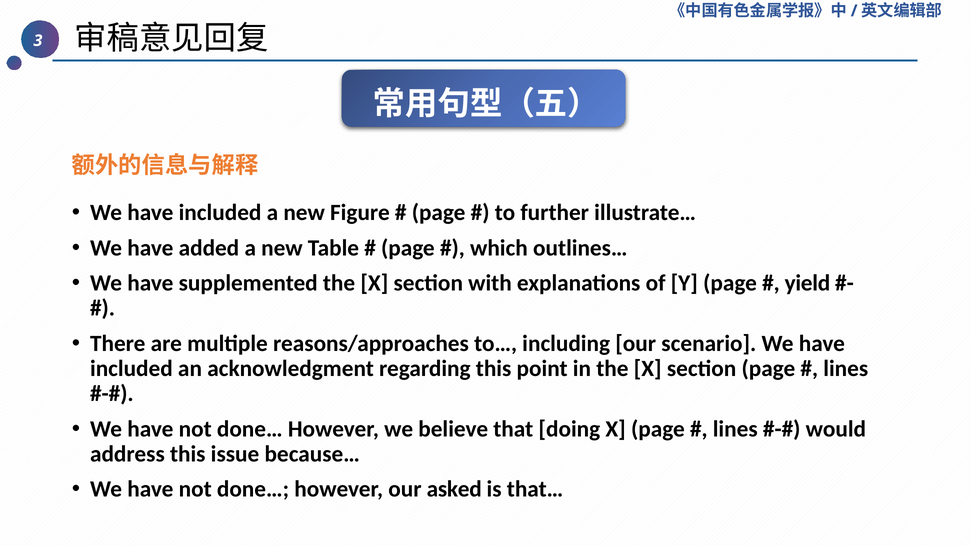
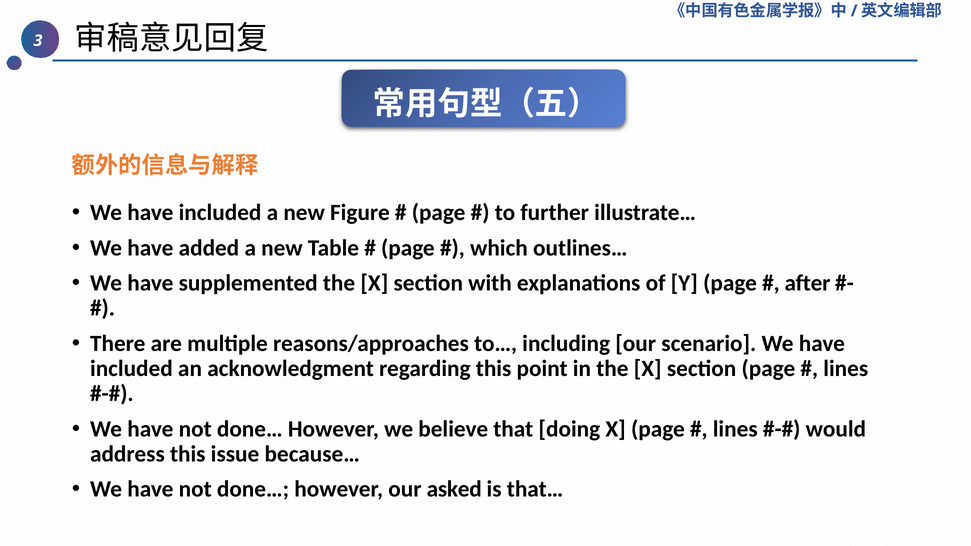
yield: yield -> after (807, 283)
